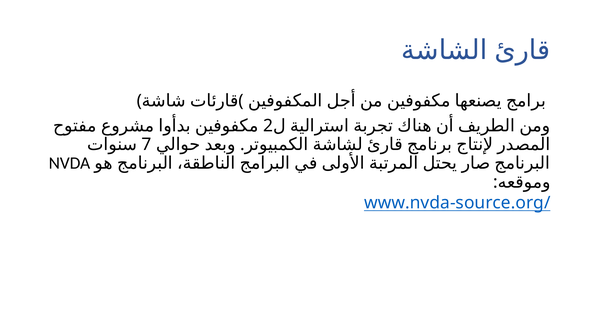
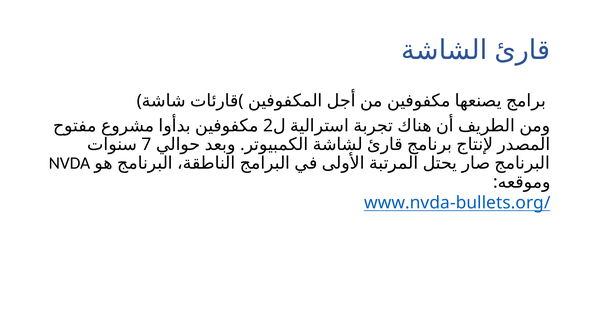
www.nvda-source.org/: www.nvda-source.org/ -> www.nvda-bullets.org/ (457, 203)
